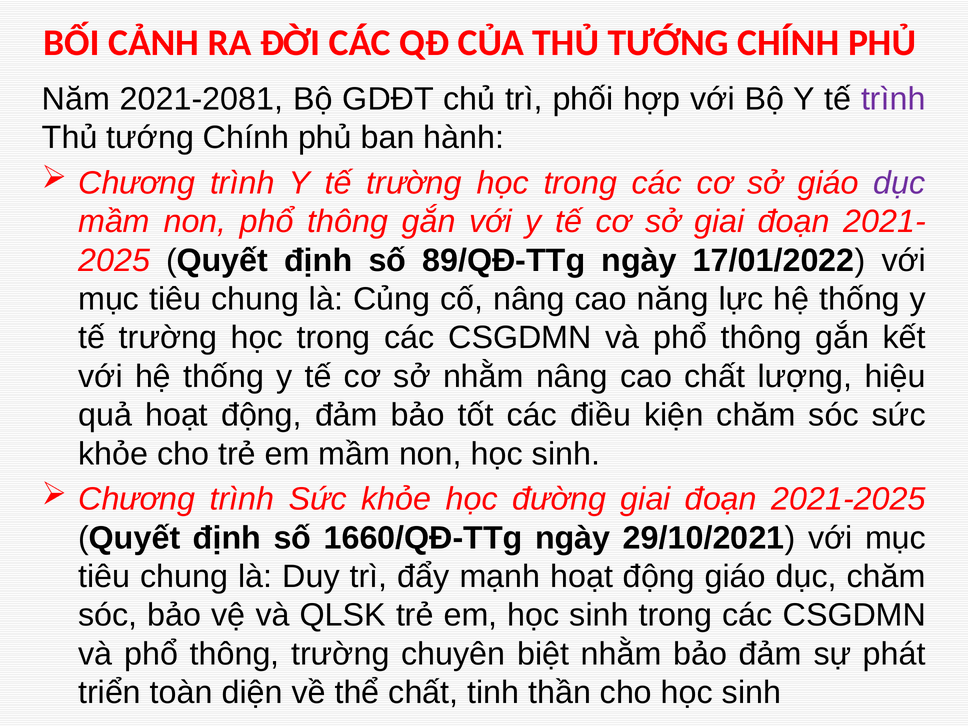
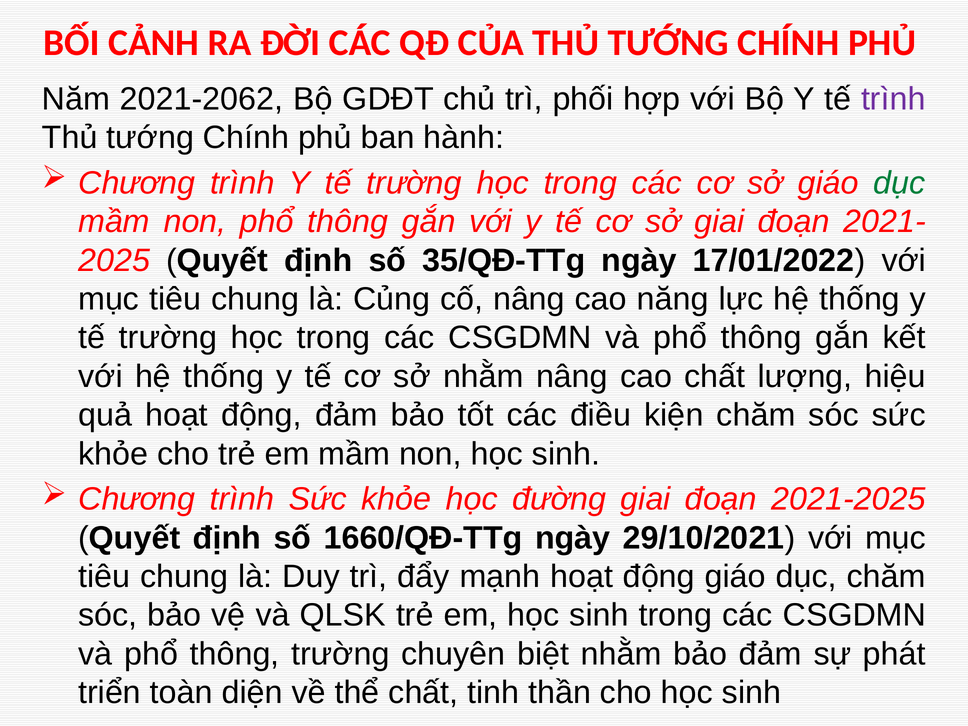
2021-2081: 2021-2081 -> 2021-2062 (201, 99)
dục colour: purple -> green (900, 183)
89/QĐ-TTg: 89/QĐ-TTg -> 35/QĐ-TTg (504, 260)
